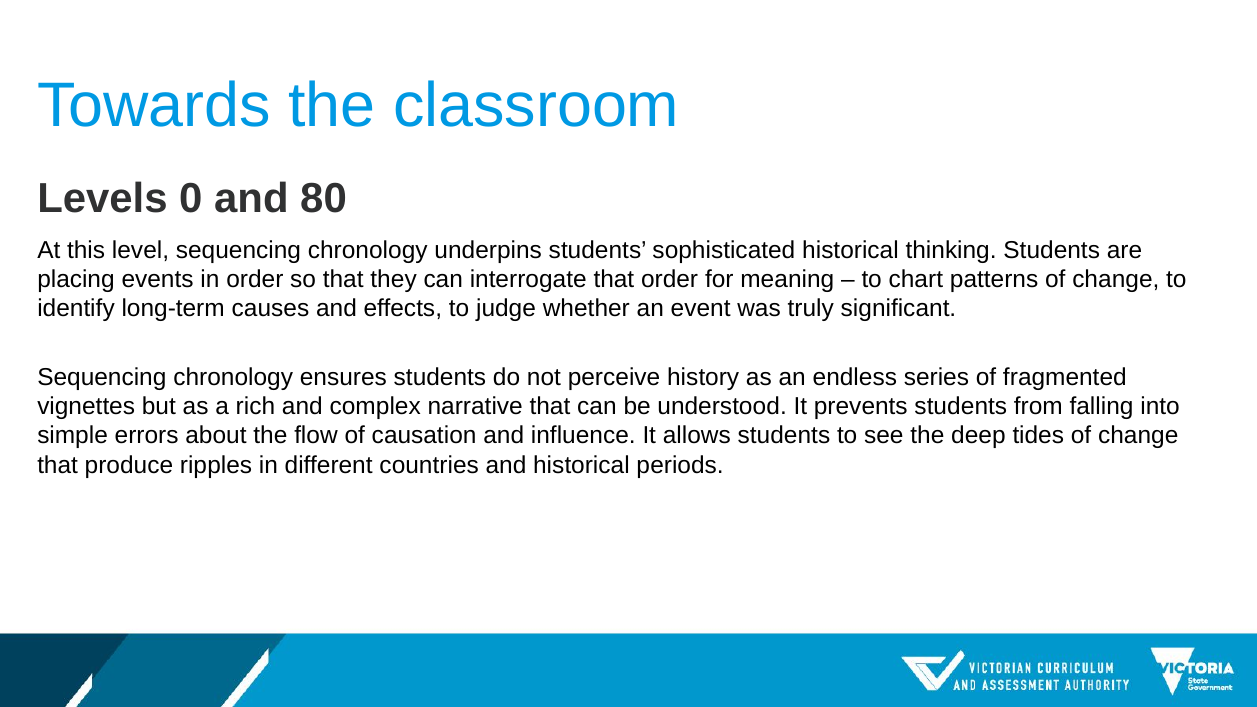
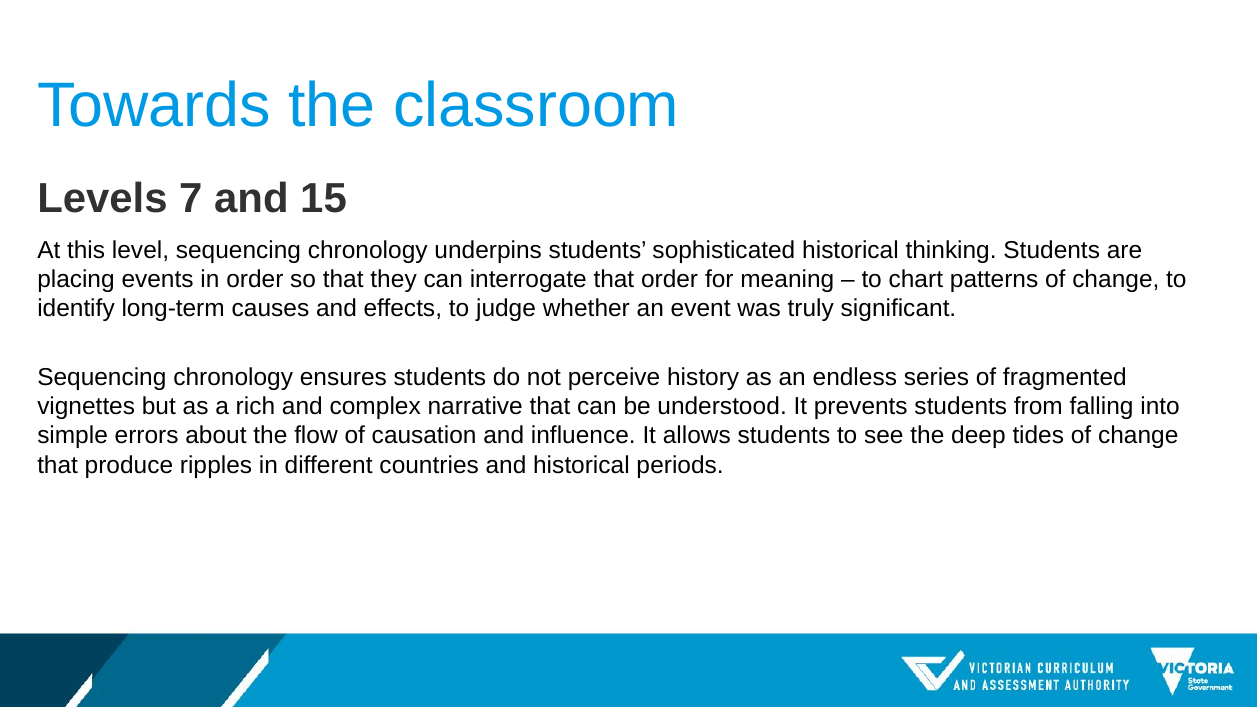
0: 0 -> 7 (191, 199)
80: 80 -> 15 (324, 199)
